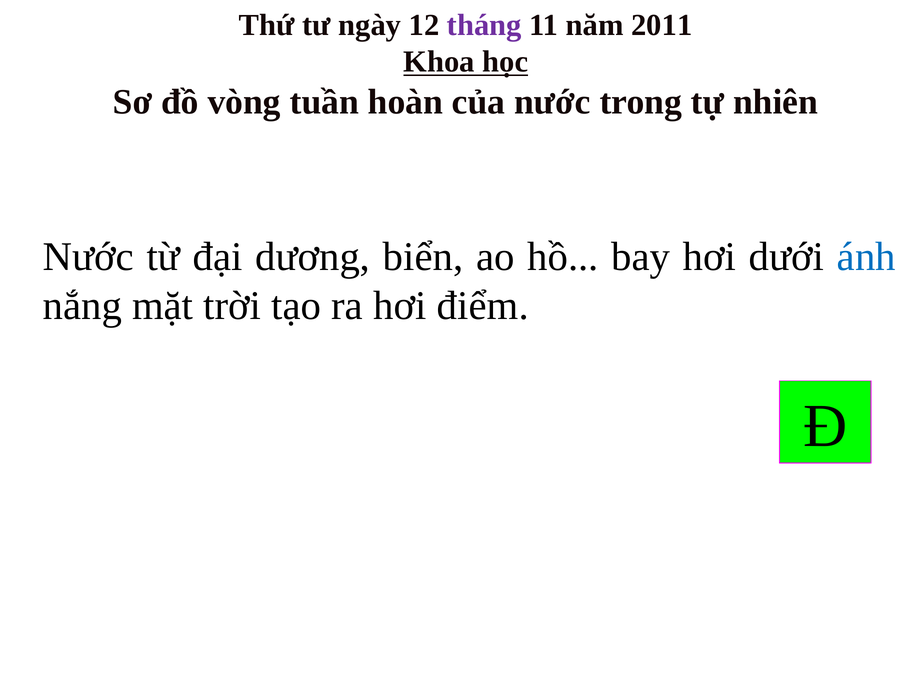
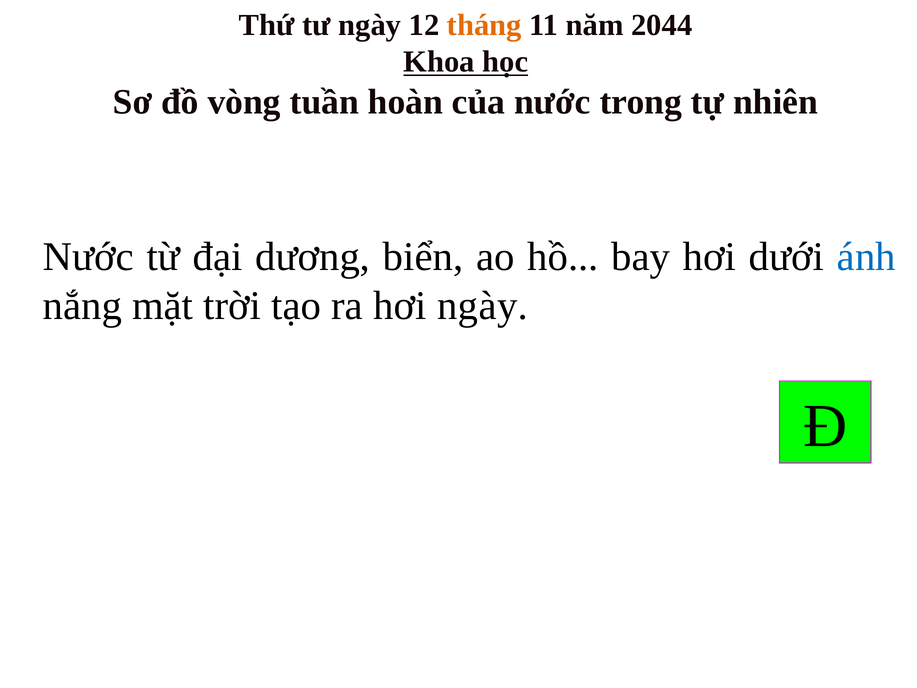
tháng colour: purple -> orange (484, 25)
2011: 2011 -> 2044 (662, 25)
hơi điểm: điểm -> ngày (483, 306)
